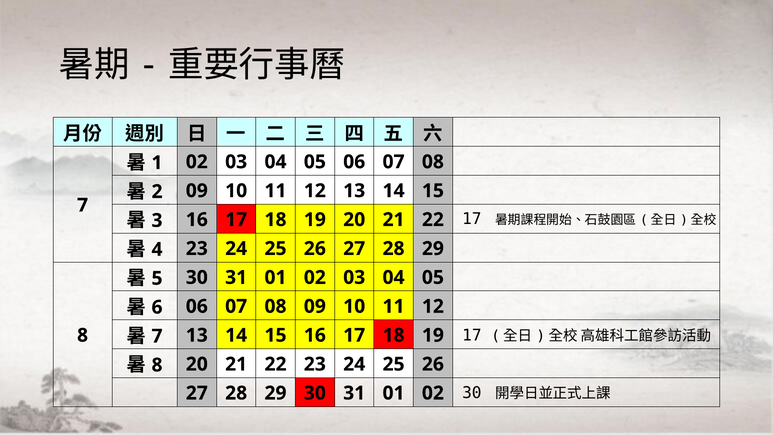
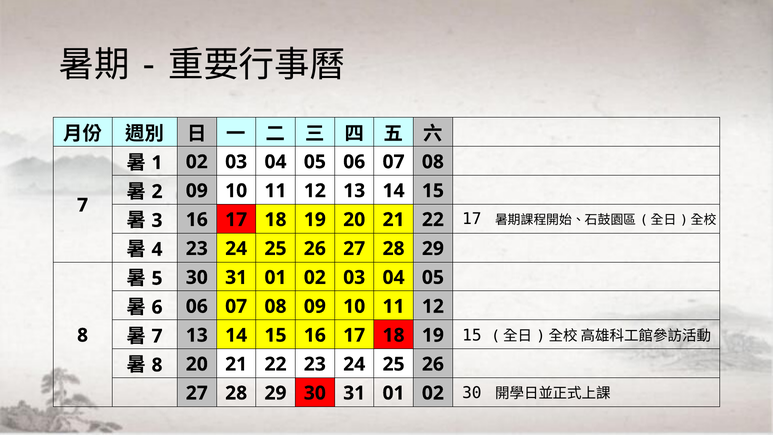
17: 17 -> 15 (472, 335)
